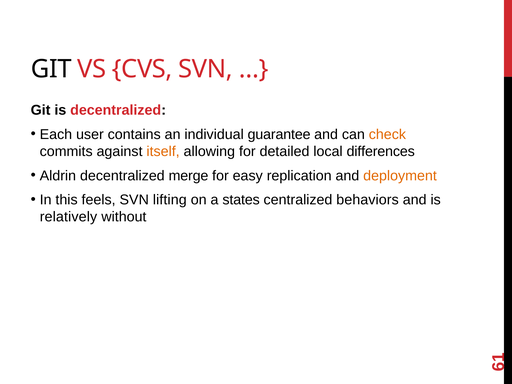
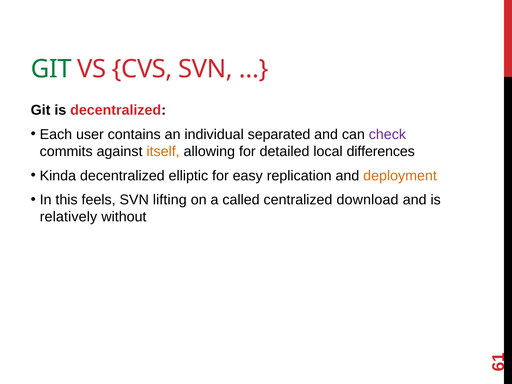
GIT colour: black -> green (51, 69)
guarantee: guarantee -> separated (279, 134)
check colour: orange -> purple (387, 134)
Aldrin: Aldrin -> Kinda (58, 176)
merge: merge -> elliptic (188, 176)
states: states -> called (241, 200)
behaviors: behaviors -> download (368, 200)
